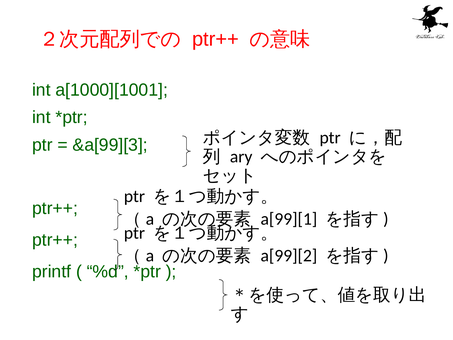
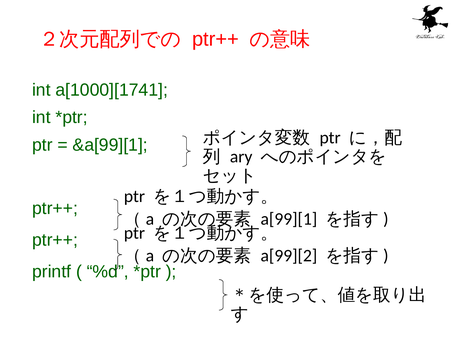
a[1000][1001: a[1000][1001 -> a[1000][1741 (112, 90)
&a[99][3: &a[99][3 -> &a[99][1 (110, 145)
